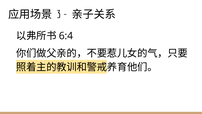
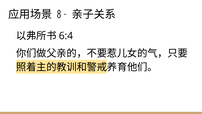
3: 3 -> 8 (59, 14)
